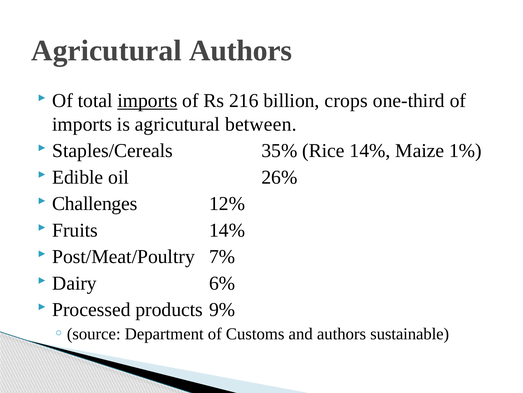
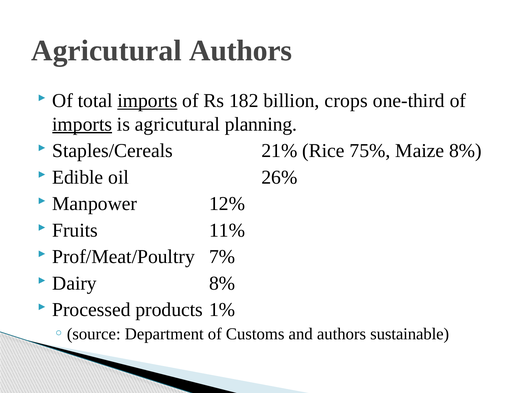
216: 216 -> 182 (244, 100)
imports underline: none -> present (82, 124)
between: between -> planning (261, 124)
35%: 35% -> 21% (279, 150)
Rice 14%: 14% -> 75% (370, 150)
Maize 1%: 1% -> 8% (465, 150)
Challenges: Challenges -> Manpower (95, 203)
Fruits 14%: 14% -> 11% (227, 230)
Post/Meat/Poultry: Post/Meat/Poultry -> Prof/Meat/Poultry (124, 256)
Dairy 6%: 6% -> 8% (222, 283)
9%: 9% -> 1% (222, 309)
